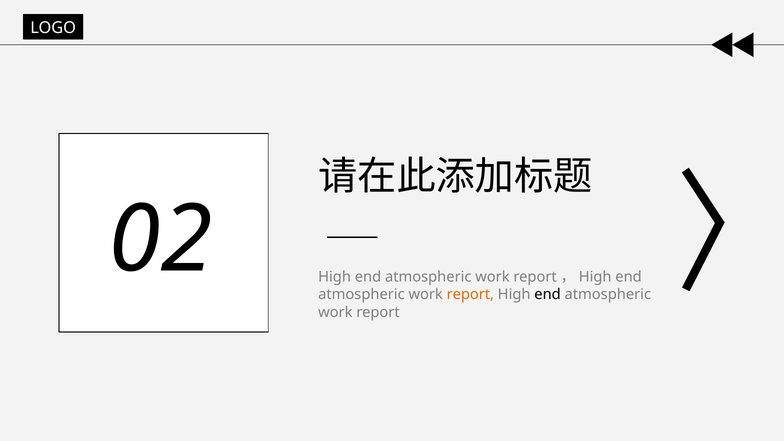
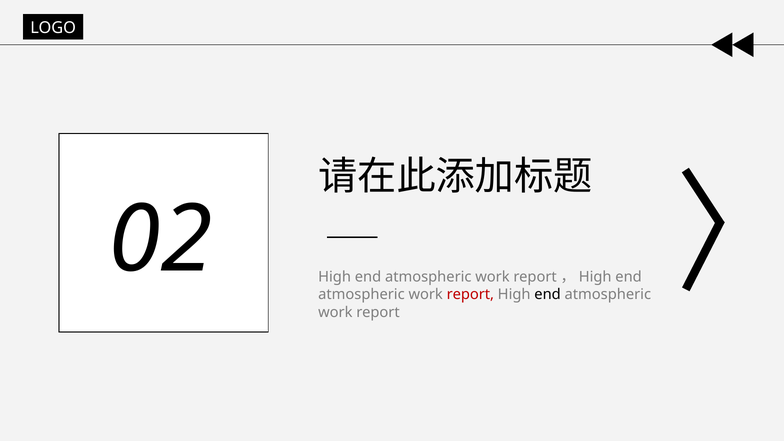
report colour: orange -> red (470, 295)
